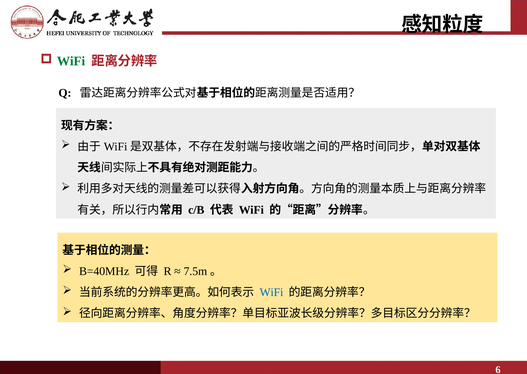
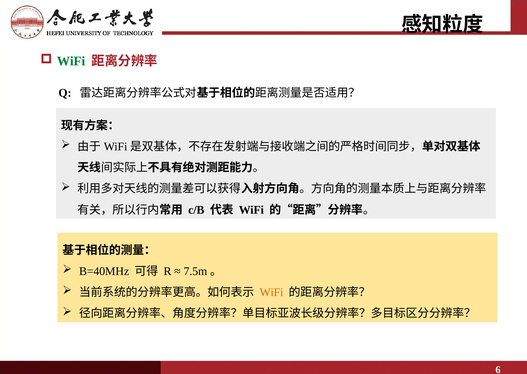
WiFi colour: blue -> orange (271, 292)
